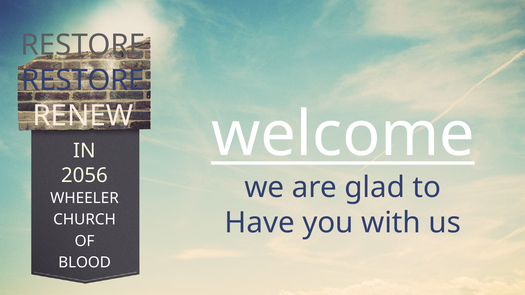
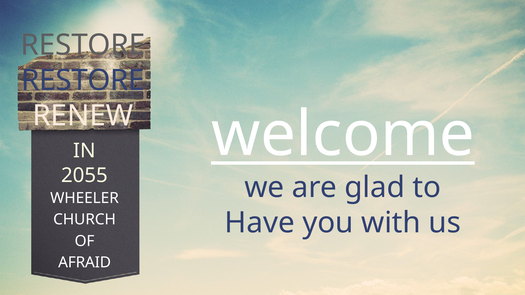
2056: 2056 -> 2055 (85, 176)
BLOOD: BLOOD -> AFRAID (85, 263)
